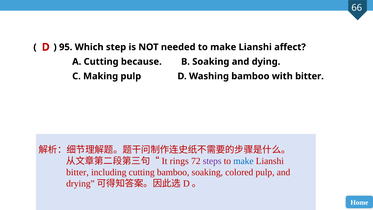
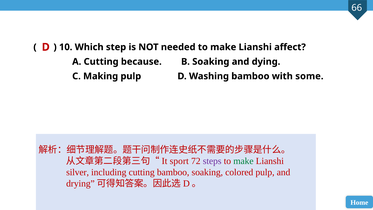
95: 95 -> 10 (66, 47)
with bitter: bitter -> some (309, 76)
rings: rings -> sport (179, 161)
make colour: blue -> green (243, 161)
bitter: bitter -> silver (78, 172)
